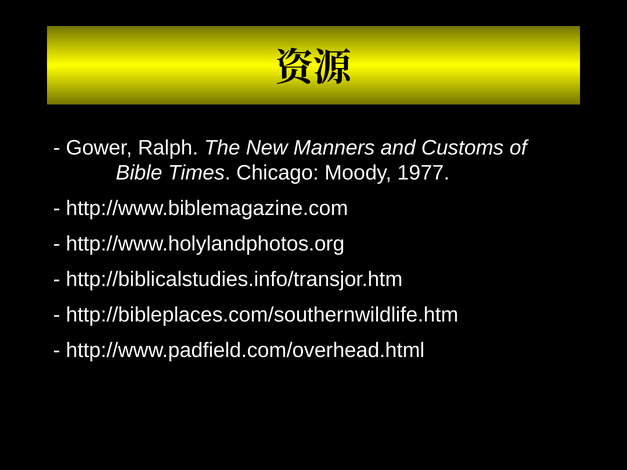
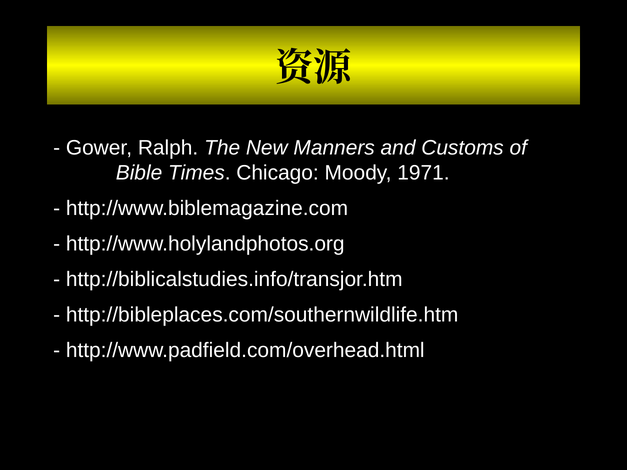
1977: 1977 -> 1971 (423, 173)
